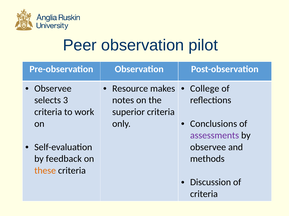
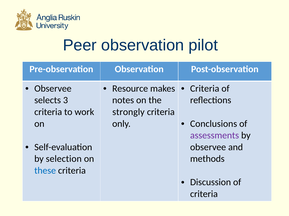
College: College -> Criteria (205, 89)
superior: superior -> strongly (128, 112)
feedback: feedback -> selection (64, 159)
these colour: orange -> blue (45, 171)
